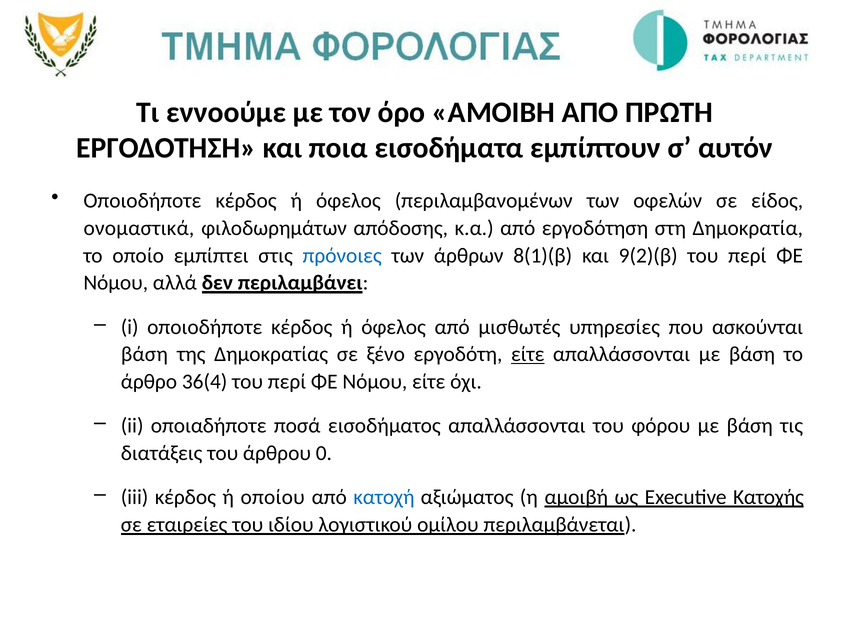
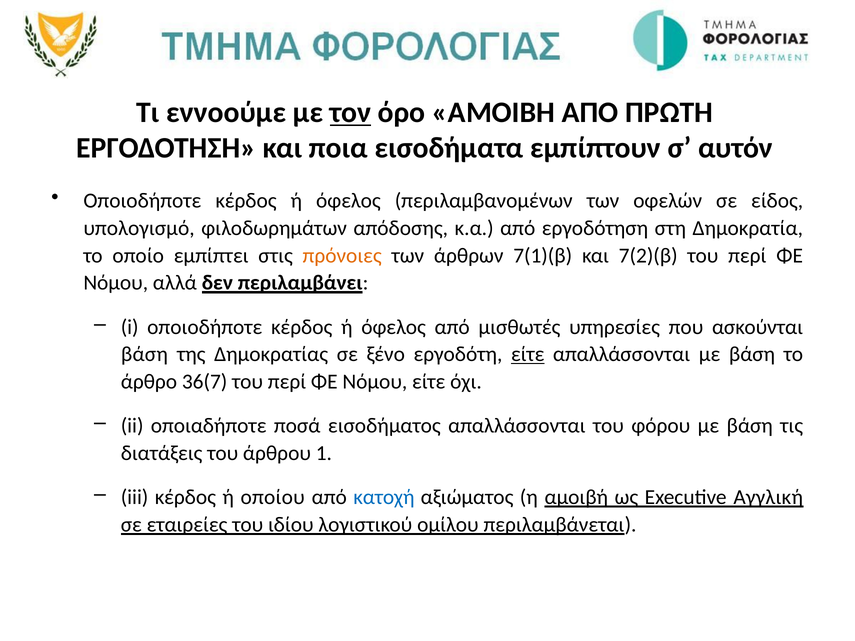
τον underline: none -> present (350, 113)
ονομαστικά: ονομαστικά -> υπολογισμό (139, 228)
πρόνοιες colour: blue -> orange (342, 256)
8(1)(β: 8(1)(β -> 7(1)(β (543, 256)
9(2)(β: 9(2)(β -> 7(2)(β (648, 256)
36(4: 36(4 -> 36(7 (205, 382)
0: 0 -> 1 (324, 453)
Κατοχής: Κατοχής -> Αγγλική (768, 498)
